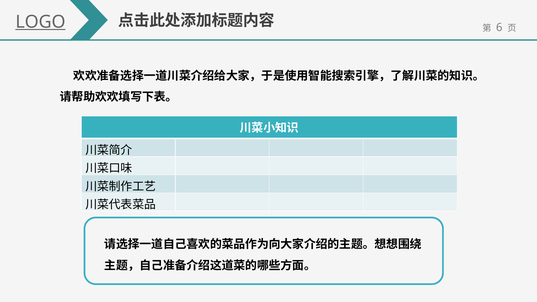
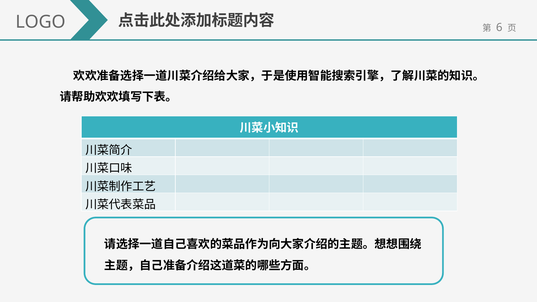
LOGO underline: present -> none (40, 22)
